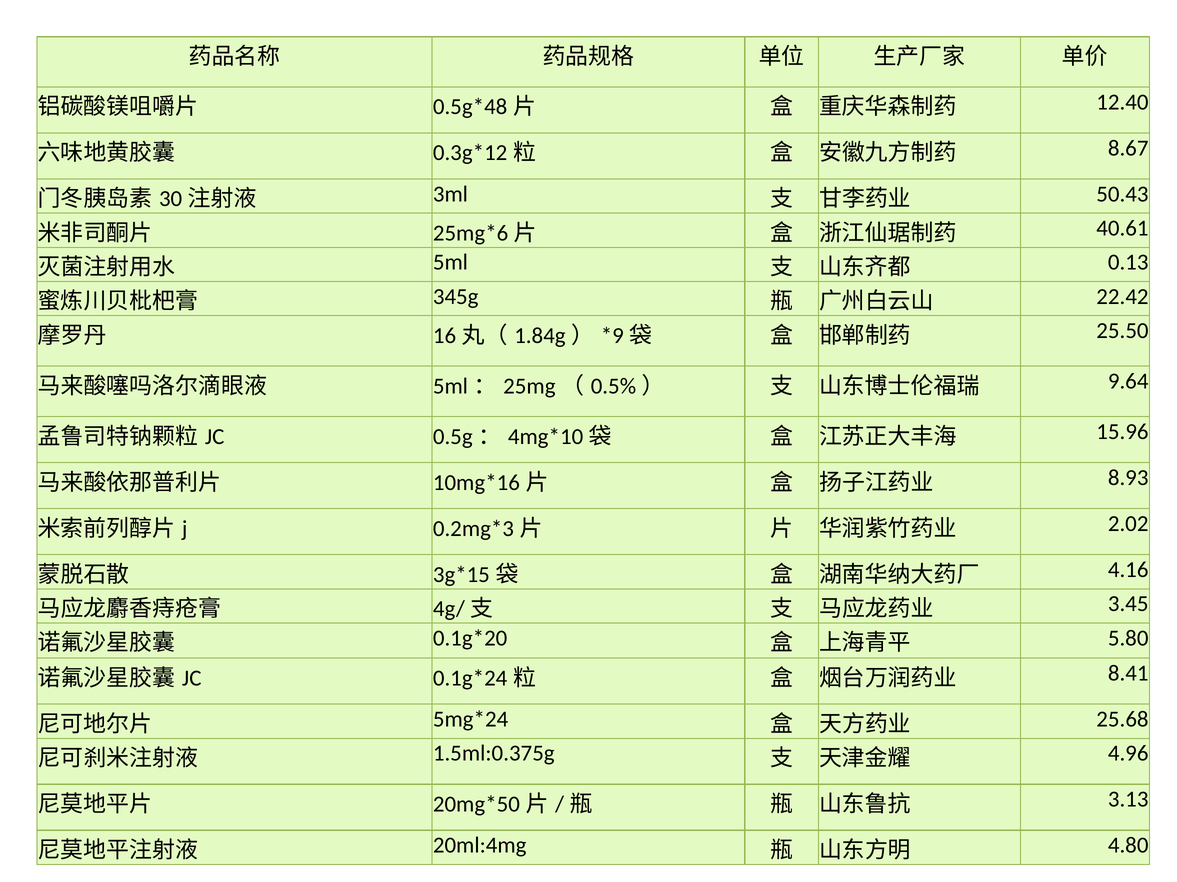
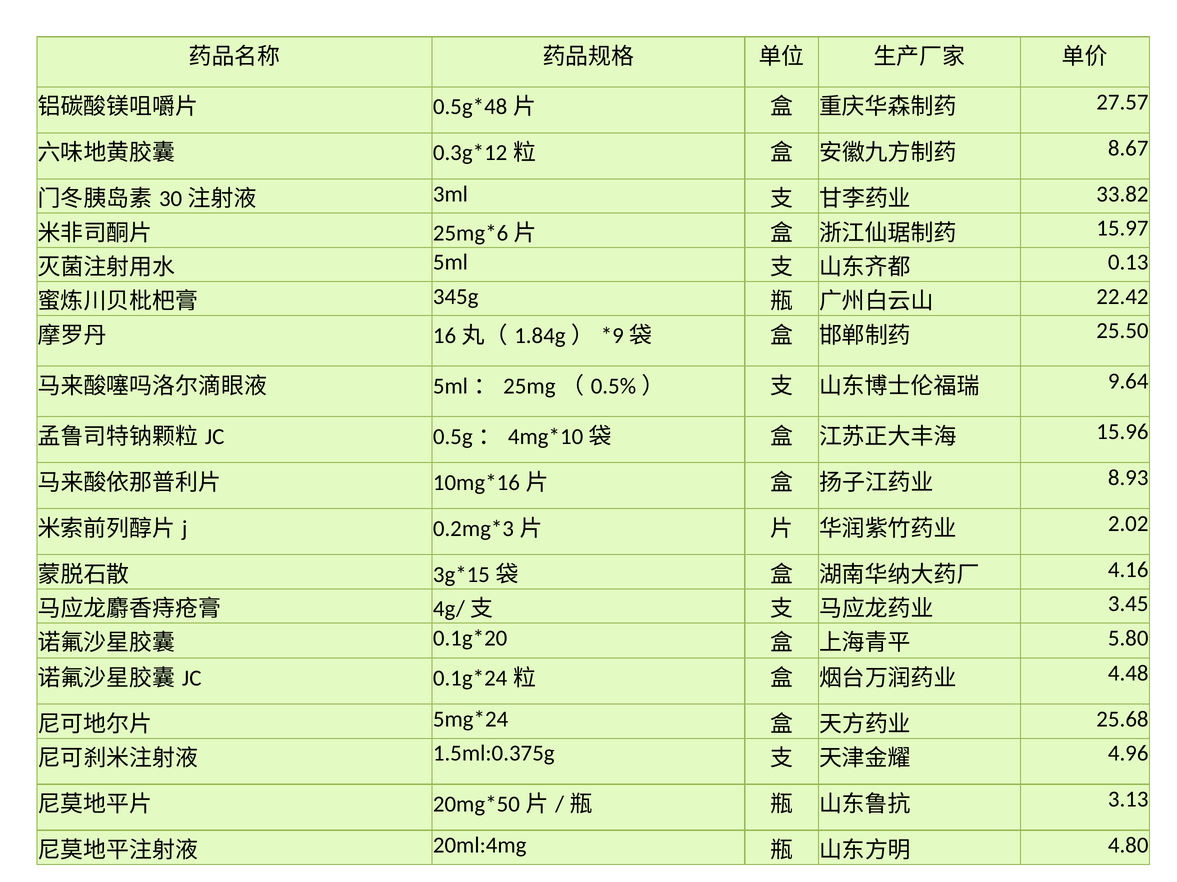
12.40: 12.40 -> 27.57 (1122, 102)
50.43: 50.43 -> 33.82 (1122, 194)
40.61: 40.61 -> 15.97 (1122, 228)
8.41: 8.41 -> 4.48 (1128, 674)
